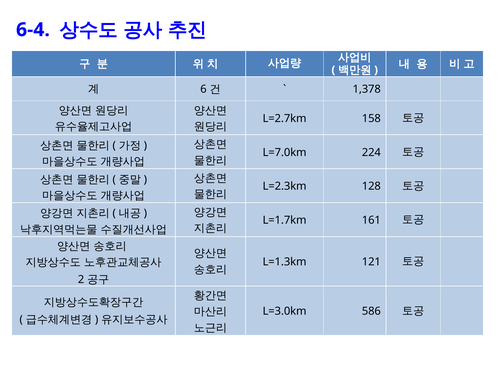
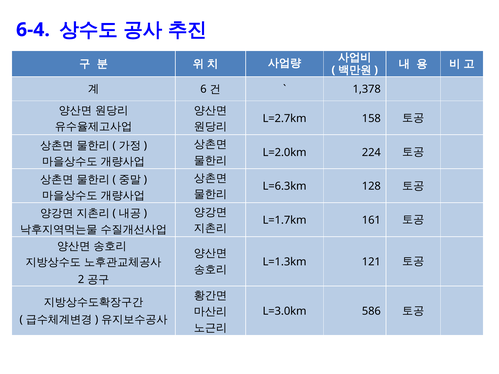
L=7.0km: L=7.0km -> L=2.0km (285, 152)
L=2.3km: L=2.3km -> L=6.3km (285, 186)
